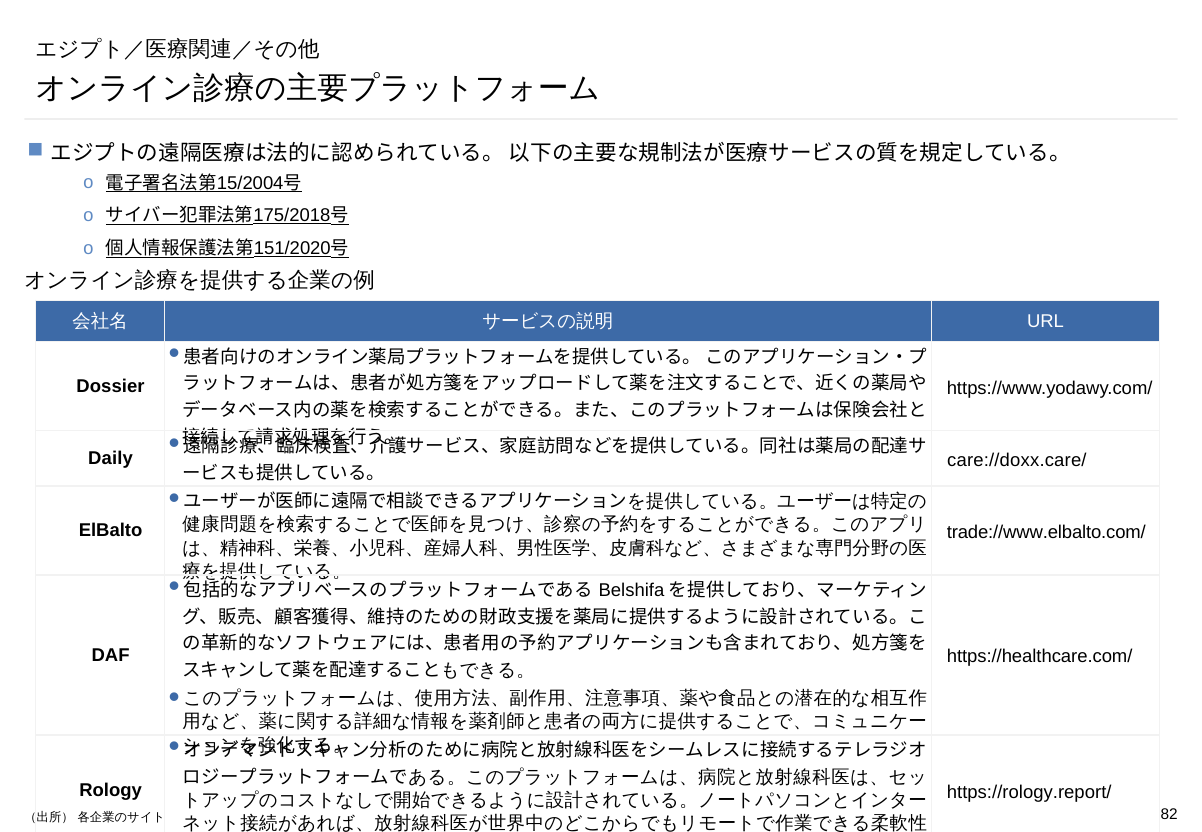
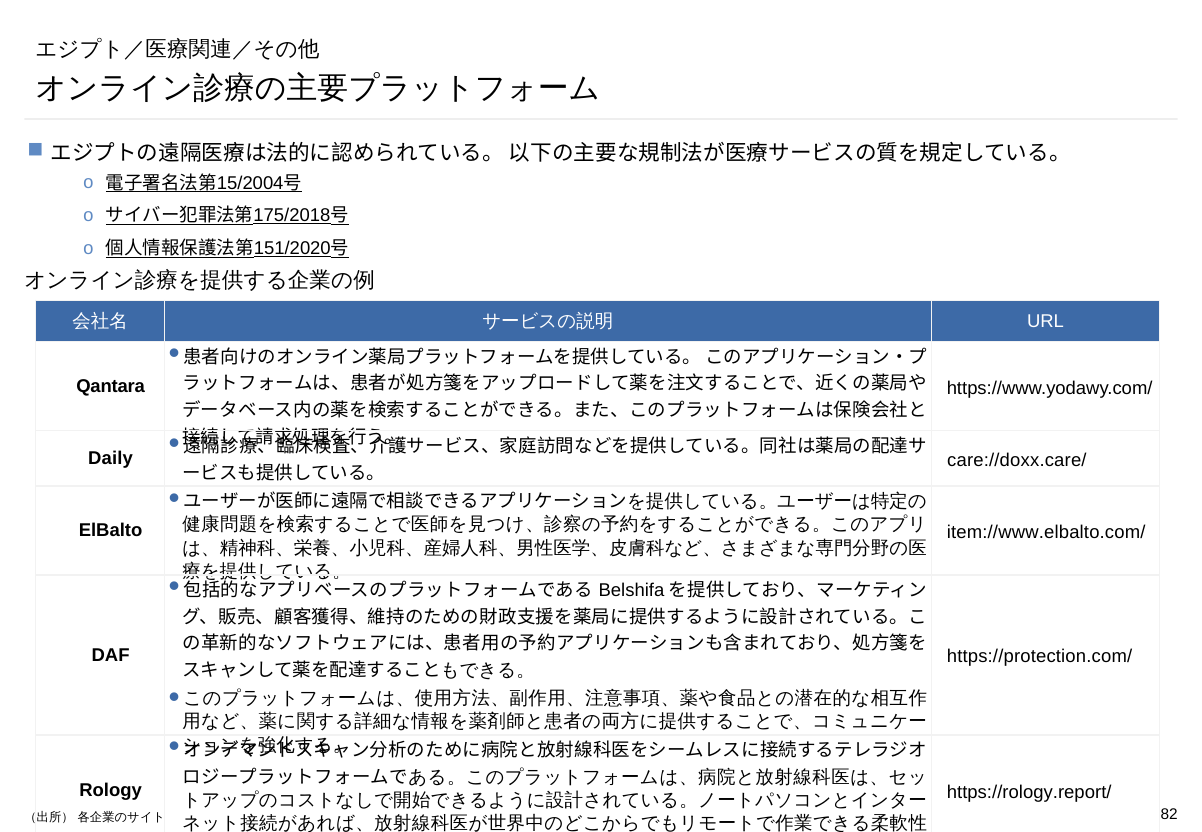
Dossier: Dossier -> Qantara (111, 387)
trade://www.elbalto.com/: trade://www.elbalto.com/ -> item://www.elbalto.com/ (1046, 532)
https://healthcare.com/: https://healthcare.com/ -> https://protection.com/ (1040, 657)
